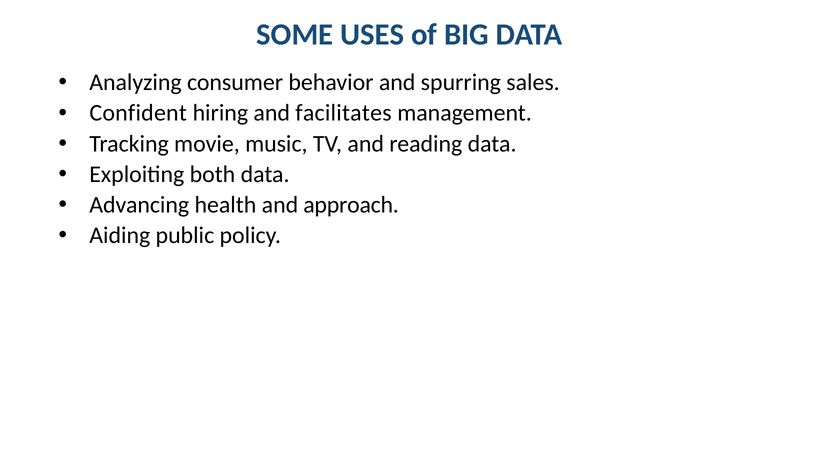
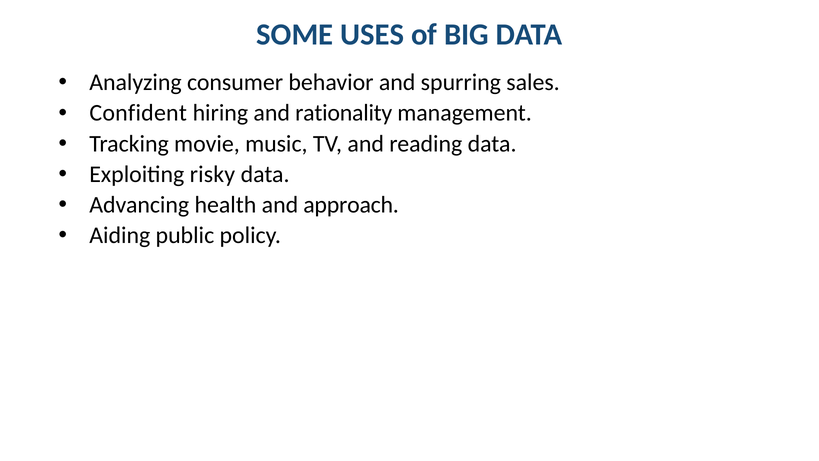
facilitates: facilitates -> rationality (344, 113)
both: both -> risky (212, 174)
